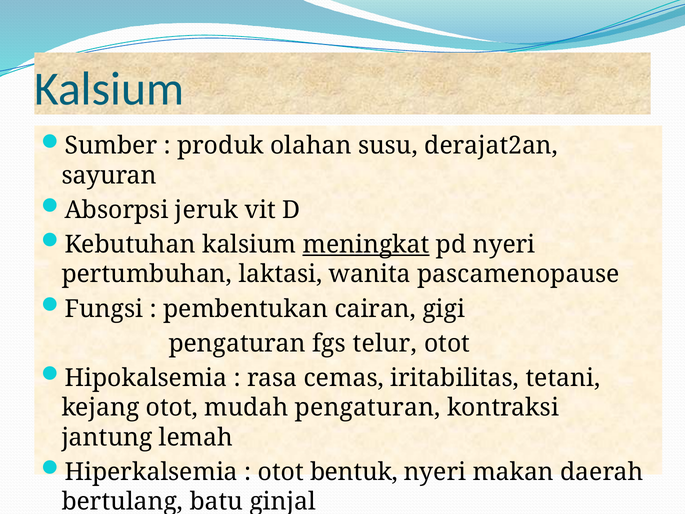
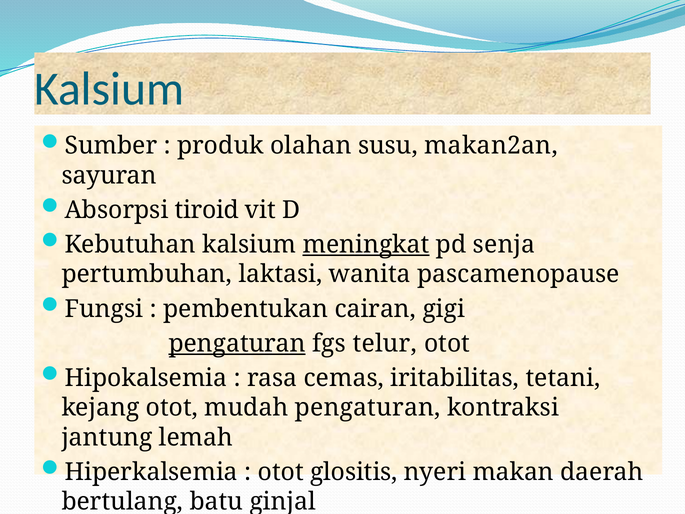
derajat2an: derajat2an -> makan2an (491, 146)
jeruk: jeruk -> tiroid (207, 210)
pd nyeri: nyeri -> senja (504, 244)
pengaturan underline: none -> present (237, 343)
bentuk: bentuk -> glositis (354, 472)
